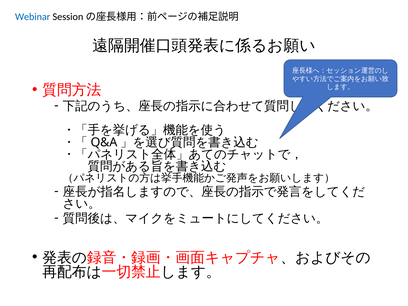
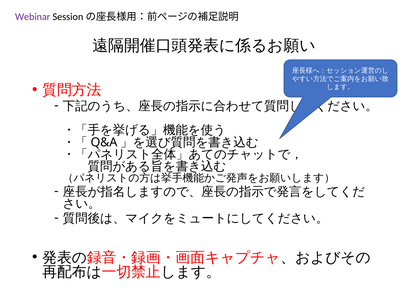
Webinar colour: blue -> purple (33, 17)
